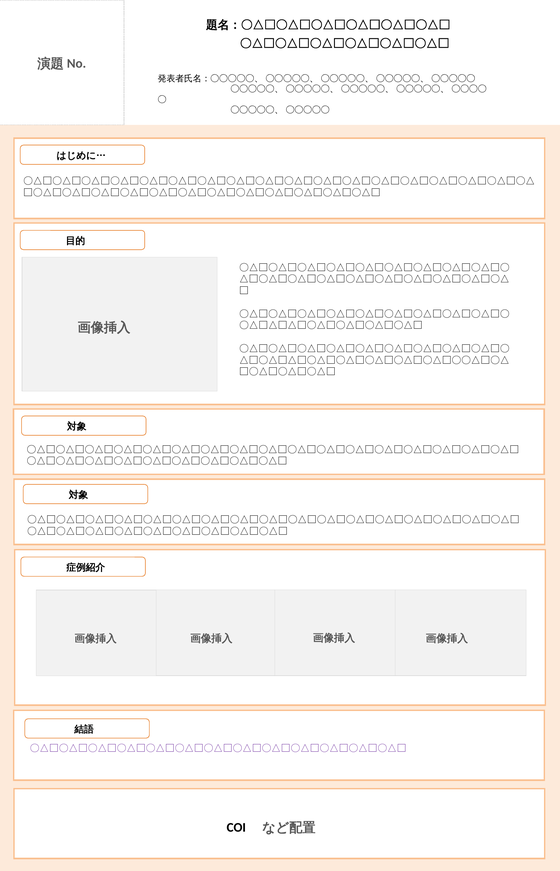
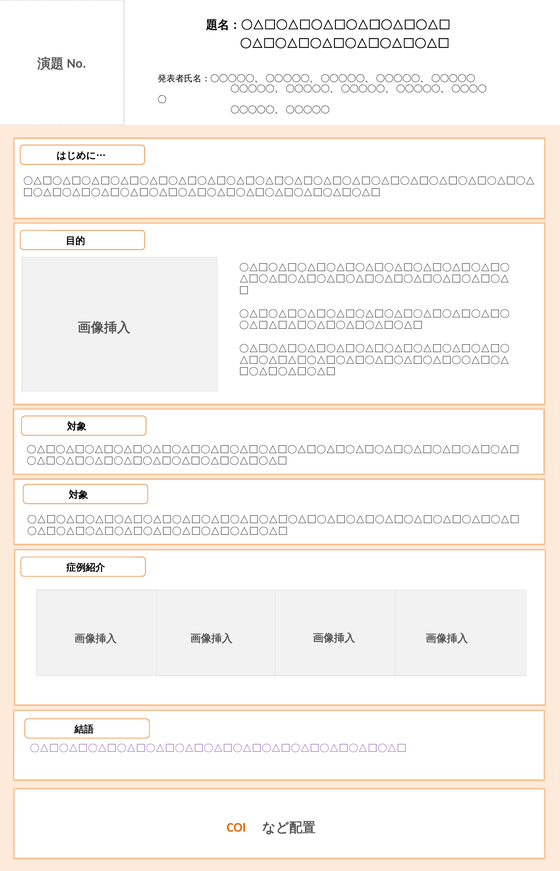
COI colour: black -> orange (236, 828)
